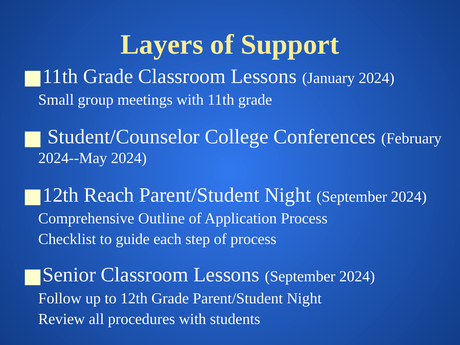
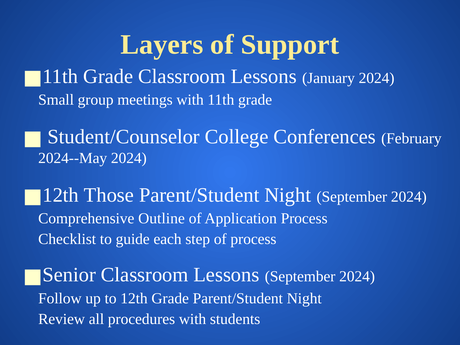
Reach: Reach -> Those (109, 195)
